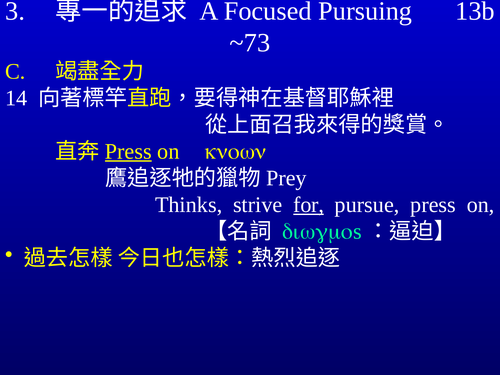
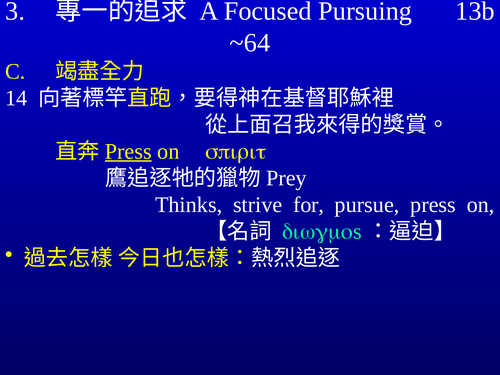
~73: ~73 -> ~64 (250, 43)
known: known -> spirit (236, 152)
for underline: present -> none (309, 205)
